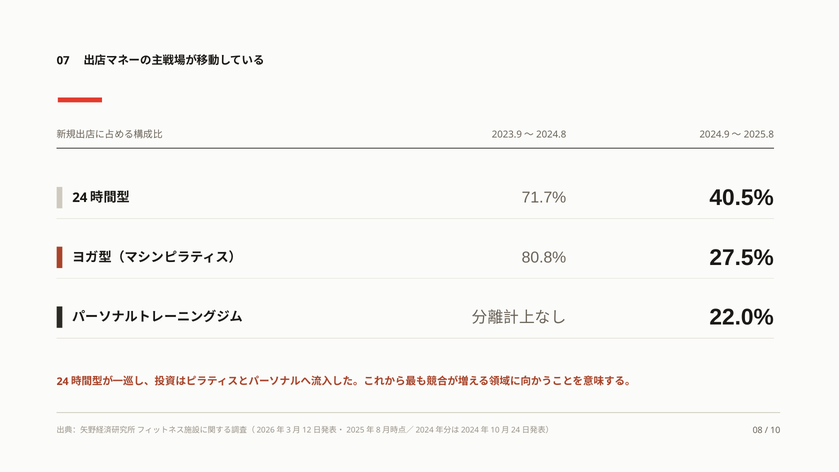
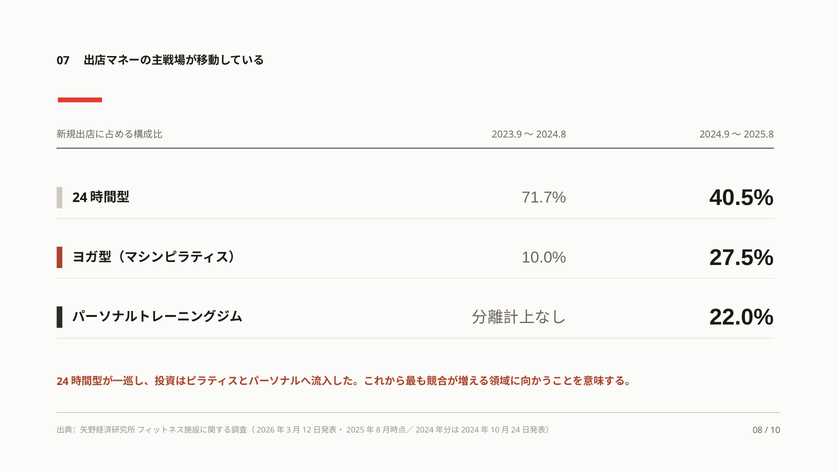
80.8%: 80.8% -> 10.0% (544, 258)
